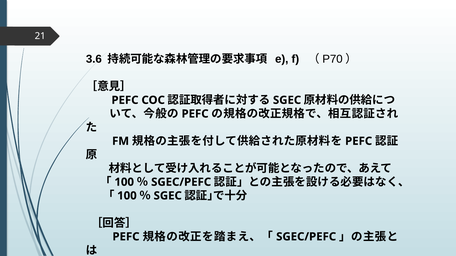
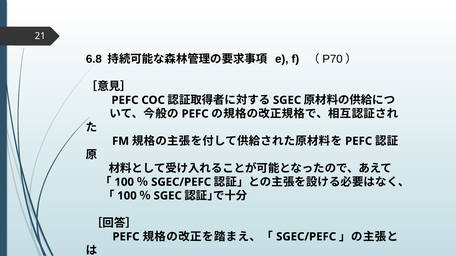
3.6: 3.6 -> 6.8 (94, 59)
